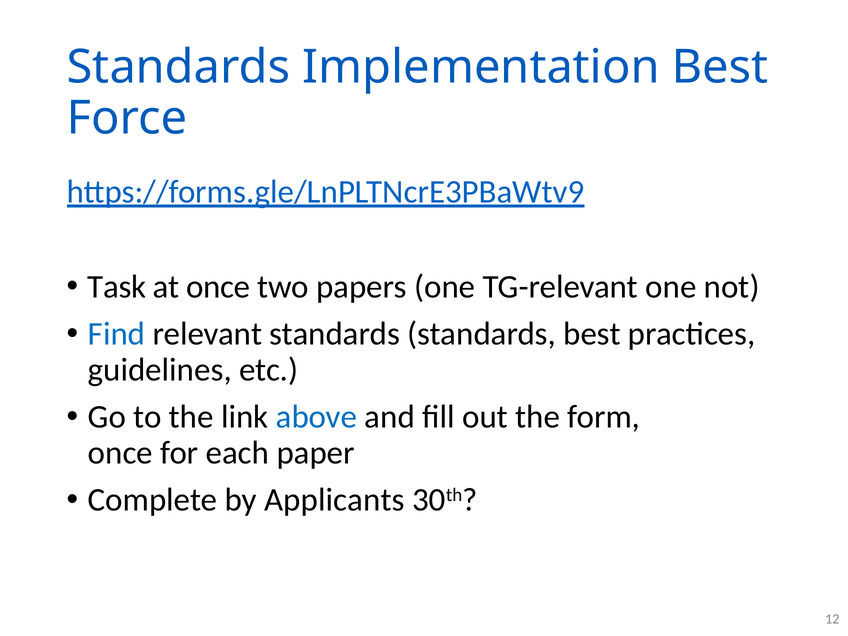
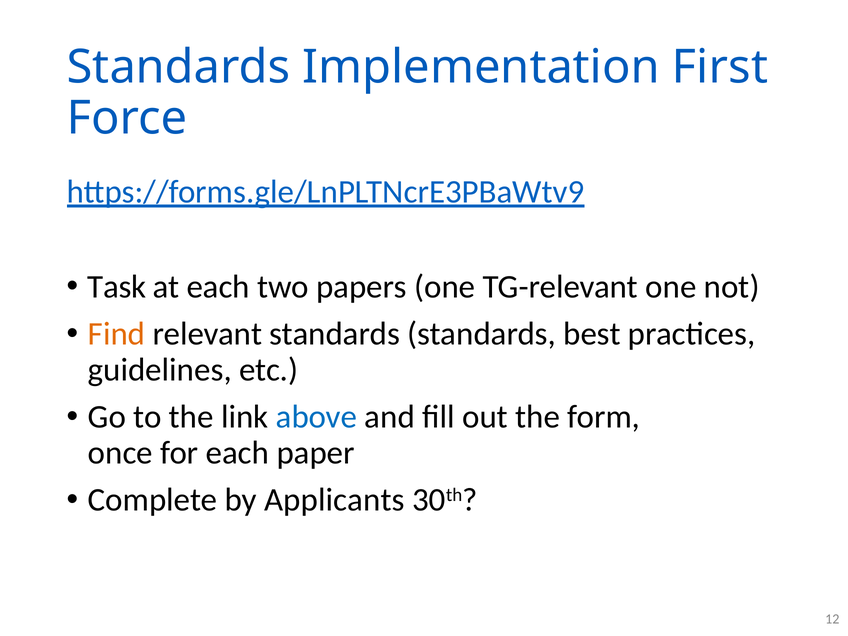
Implementation Best: Best -> First (720, 67)
at once: once -> each (218, 287)
Find colour: blue -> orange (117, 334)
